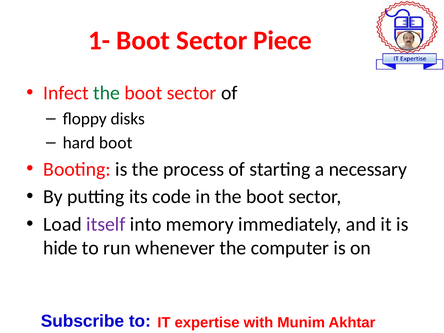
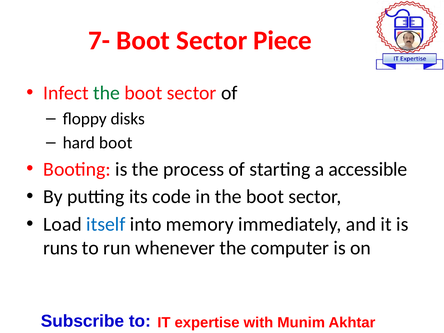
1-: 1- -> 7- (99, 41)
necessary: necessary -> accessible (368, 169)
itself colour: purple -> blue (106, 224)
hide: hide -> runs (60, 248)
